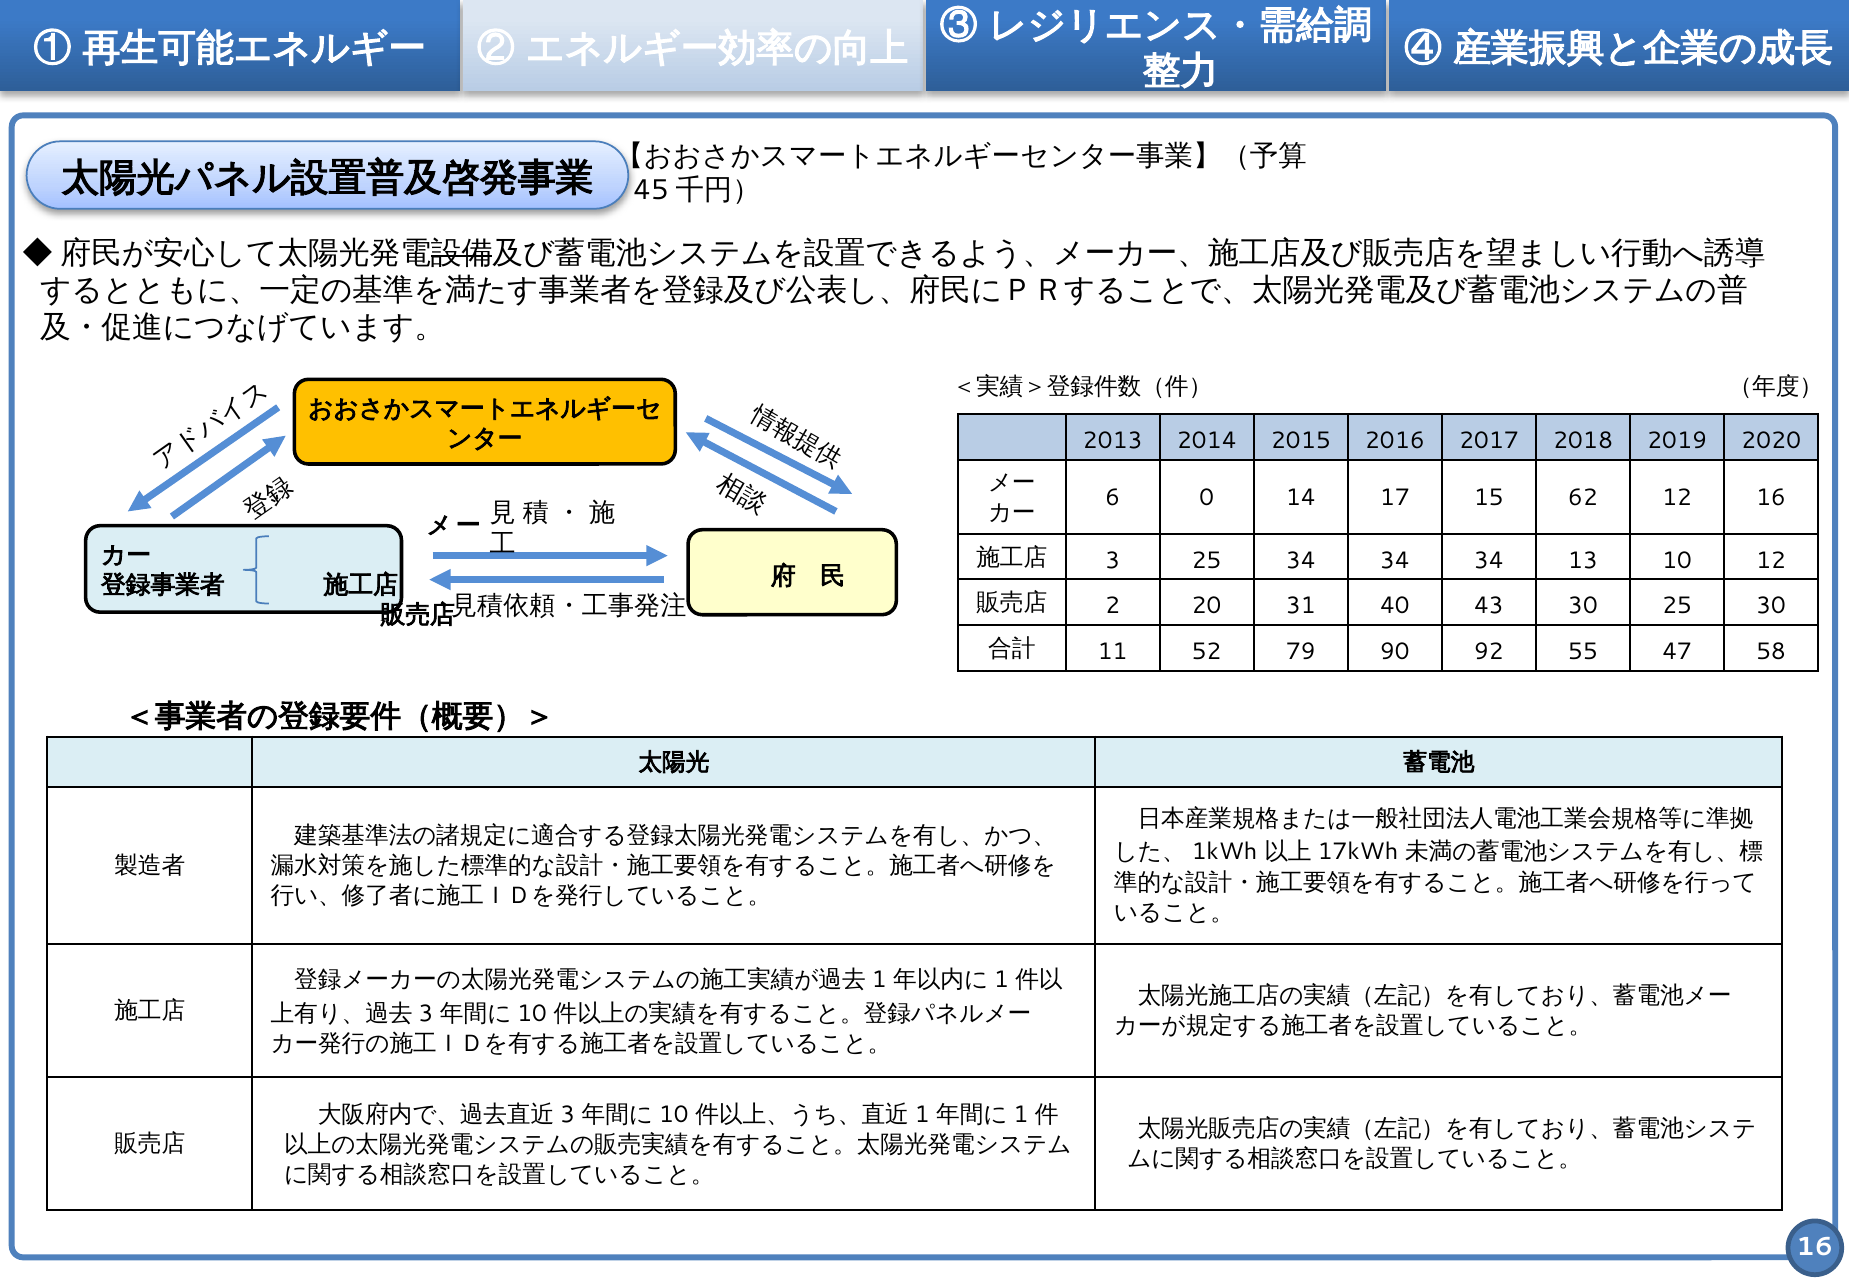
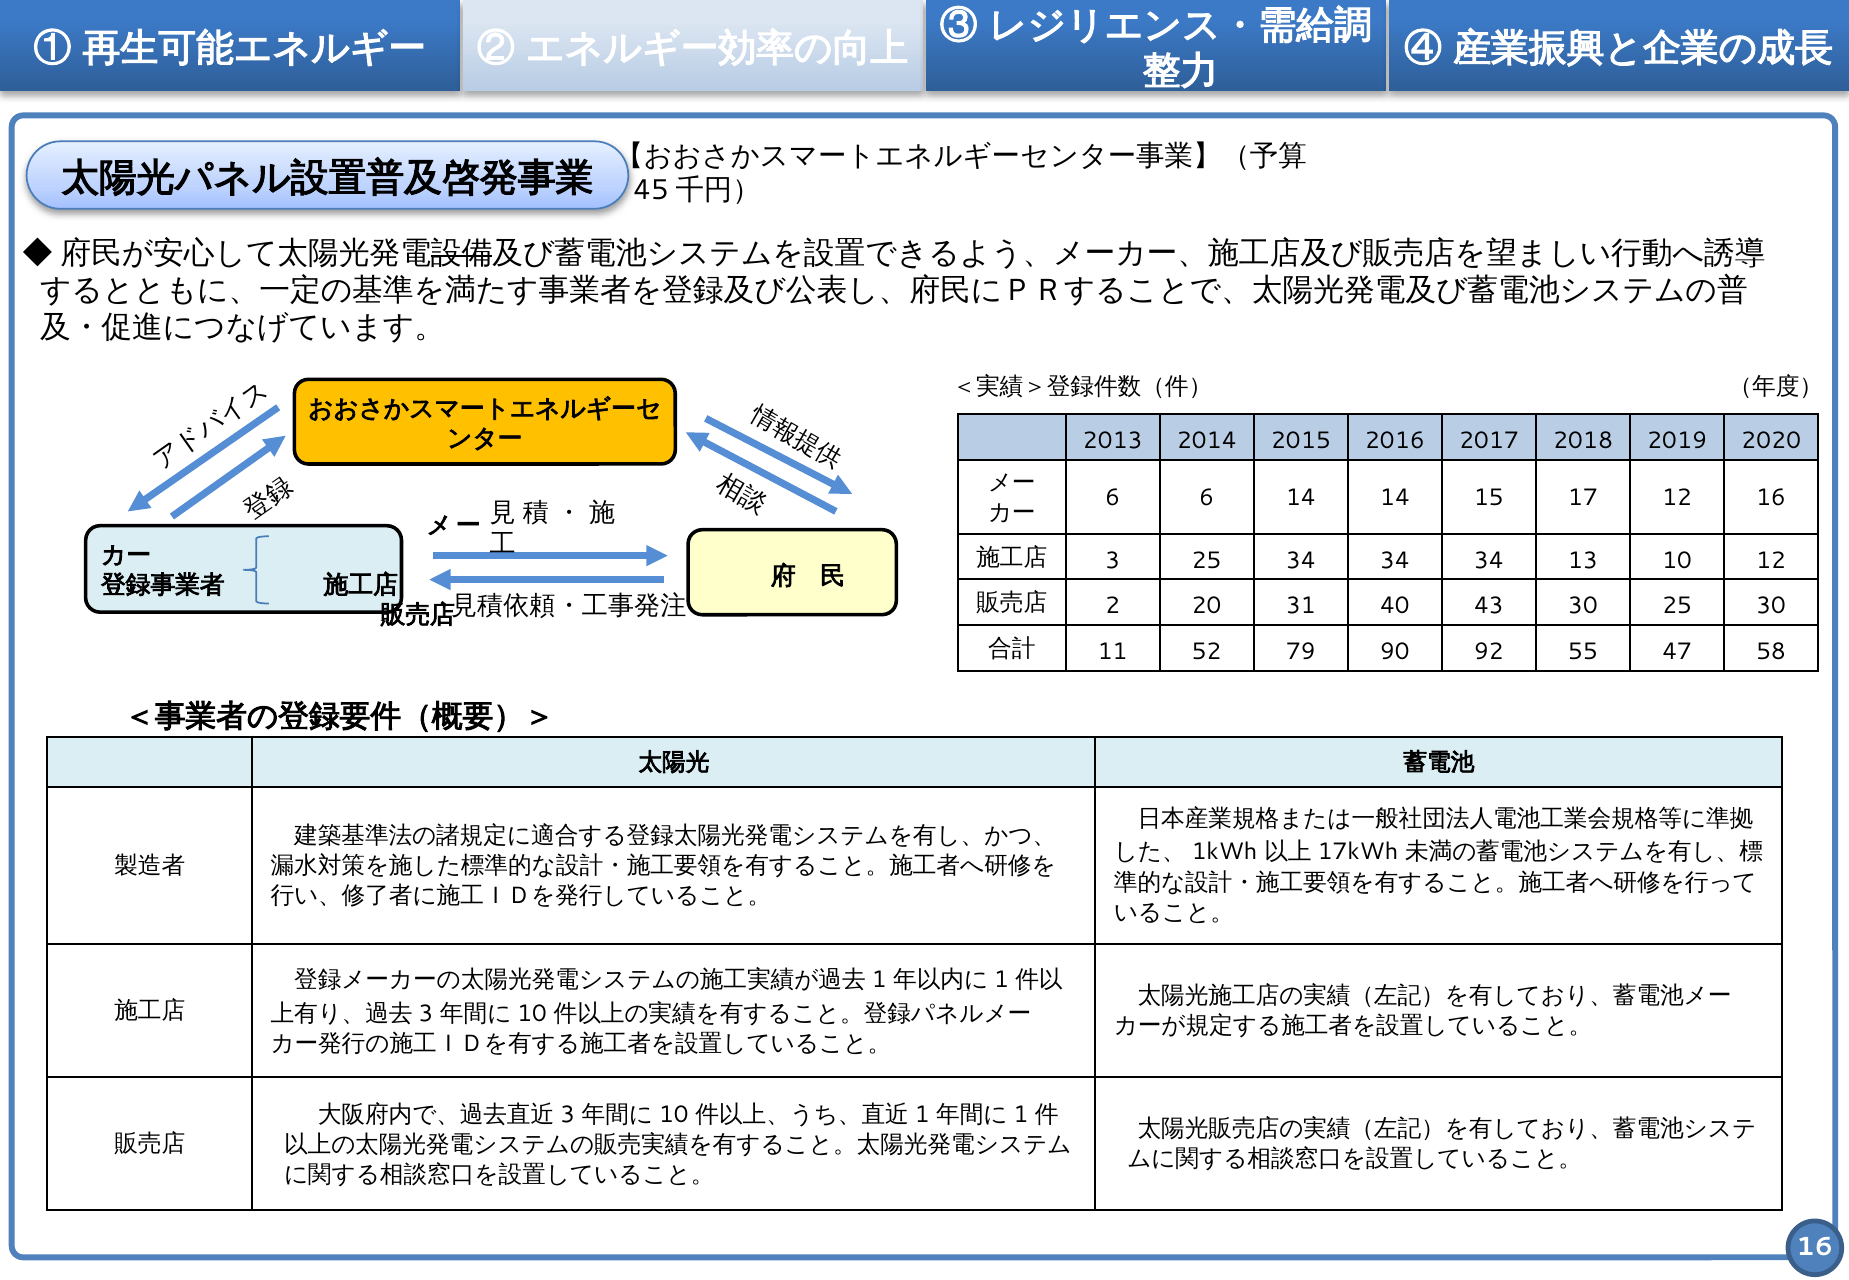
6 0: 0 -> 6 (1207, 498)
14 17: 17 -> 14 (1395, 498)
62: 62 -> 17 (1583, 498)
